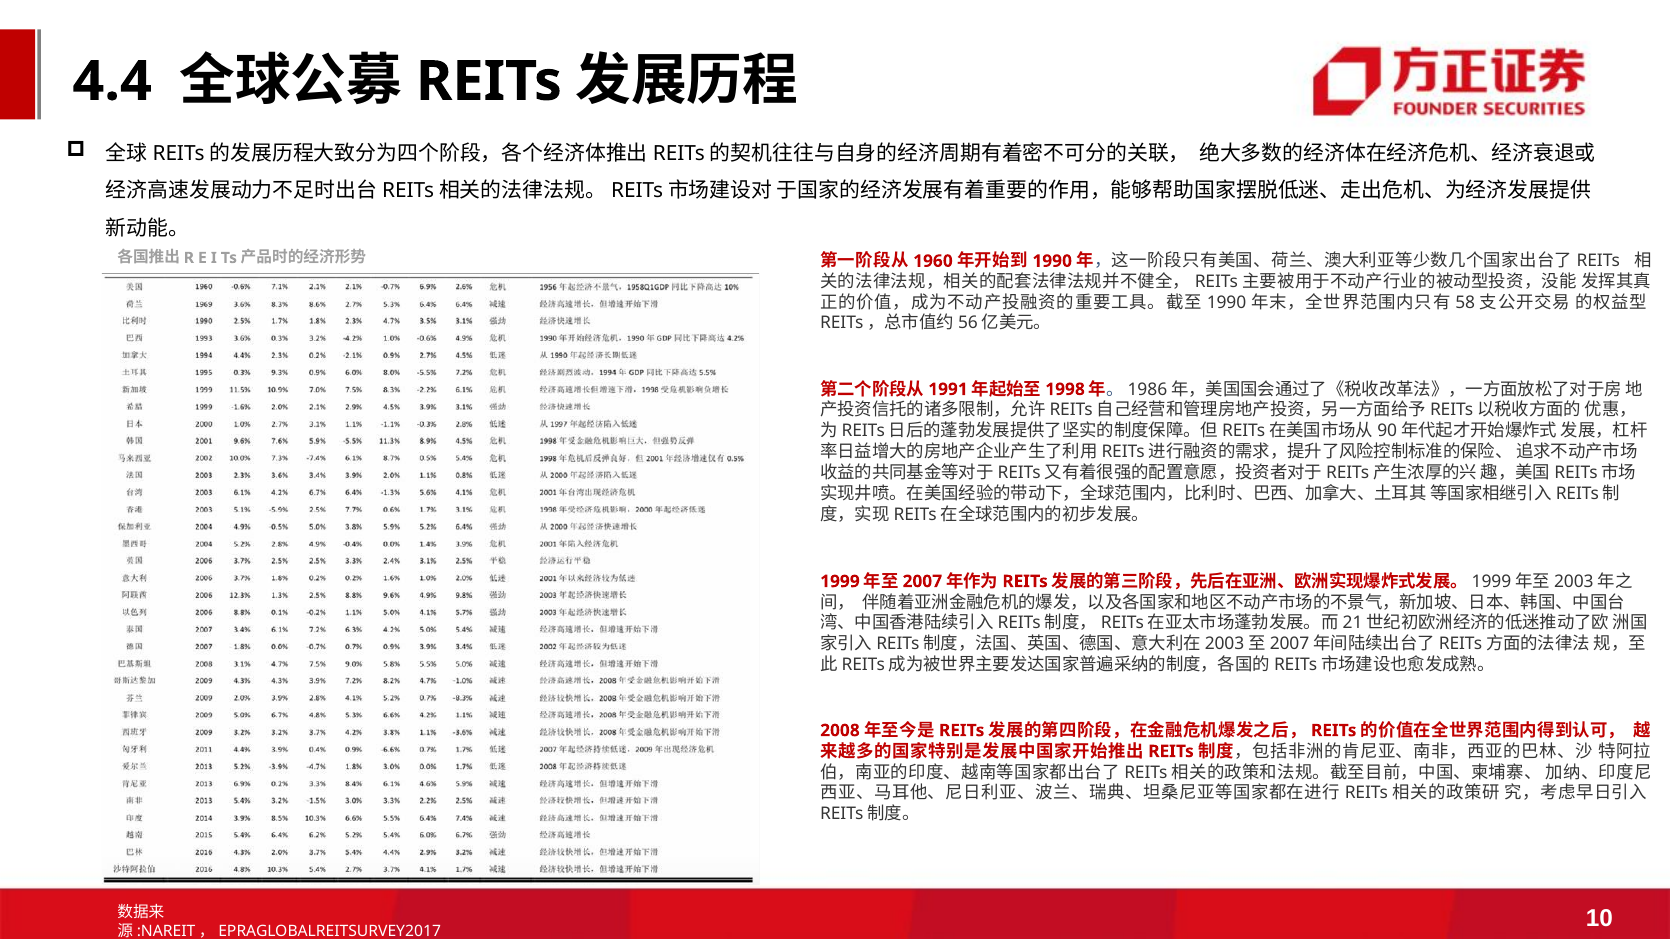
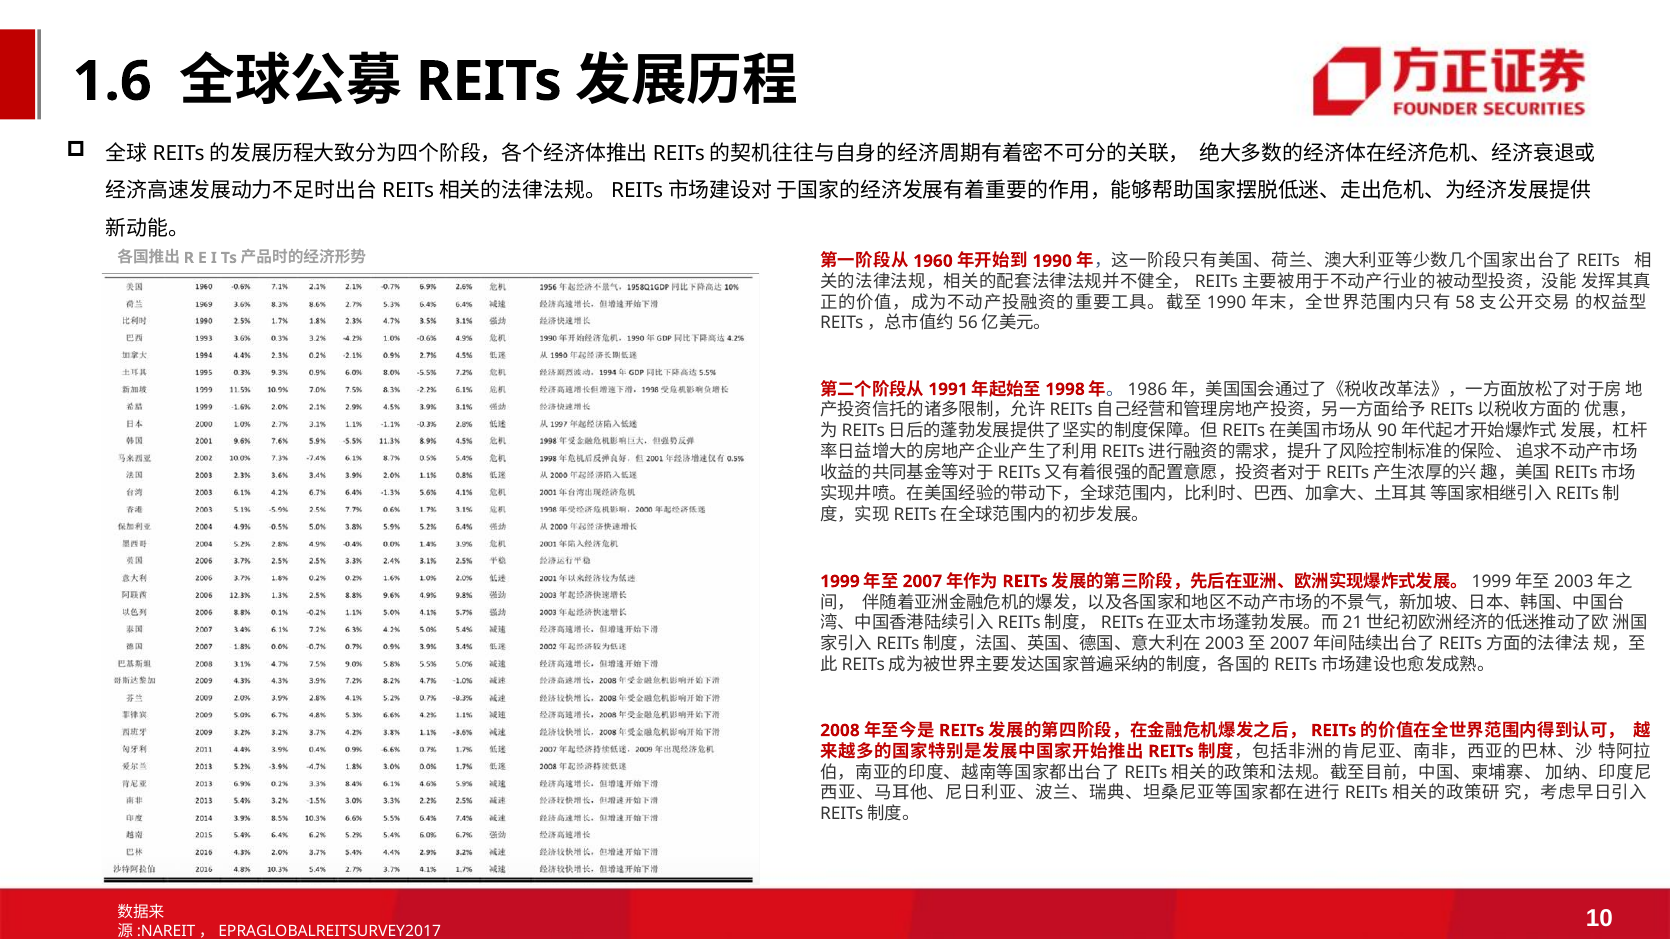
4.4: 4.4 -> 1.6 (112, 82)
